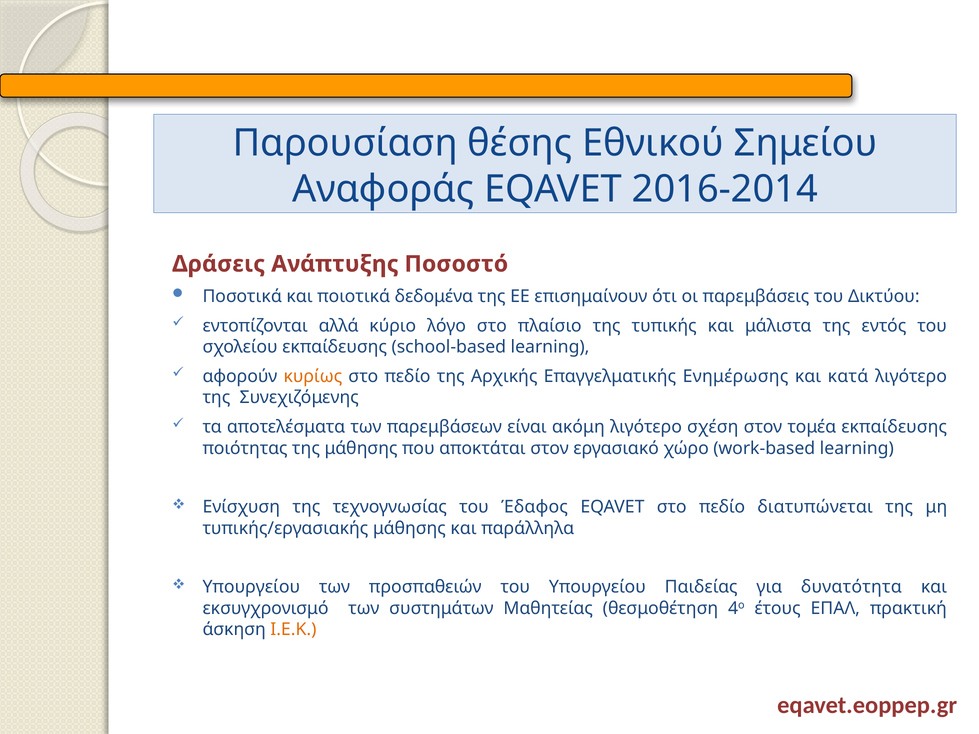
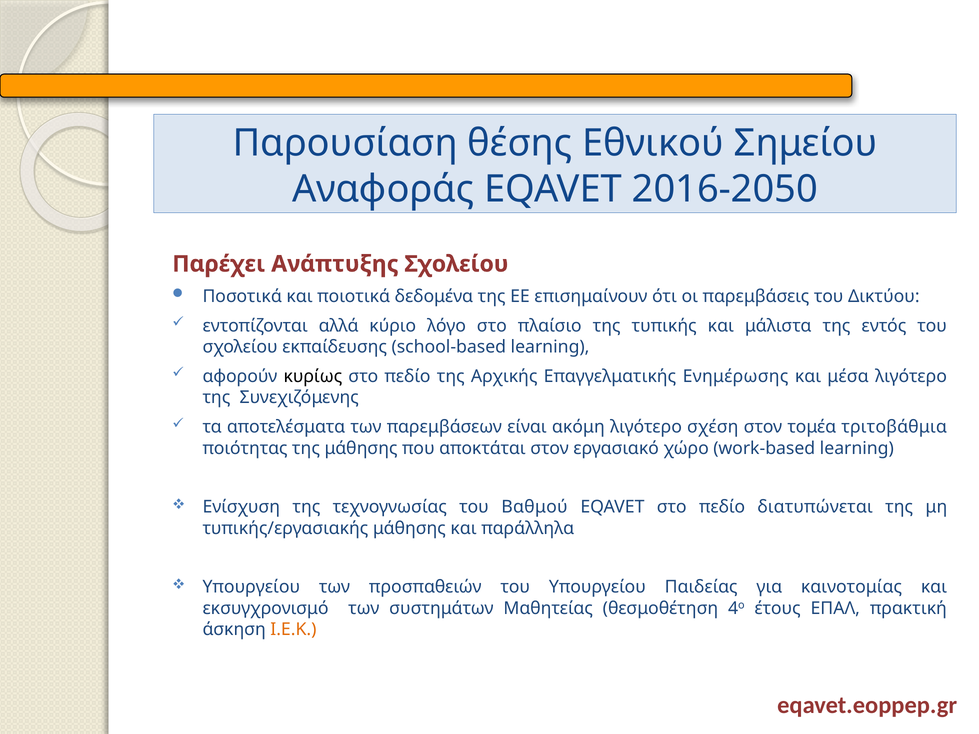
2016-2014: 2016-2014 -> 2016-2050 (725, 189)
Δράσεις: Δράσεις -> Παρέχει (219, 264)
Ανάπτυξης Ποσοστό: Ποσοστό -> Σχολείου (456, 264)
κυρίως colour: orange -> black (313, 376)
κατά: κατά -> μέσα (848, 376)
τομέα εκπαίδευσης: εκπαίδευσης -> τριτοβάθμια (894, 427)
Έδαφος: Έδαφος -> Βαθμού (534, 507)
δυνατότητα: δυνατότητα -> καινοτομίας (852, 587)
